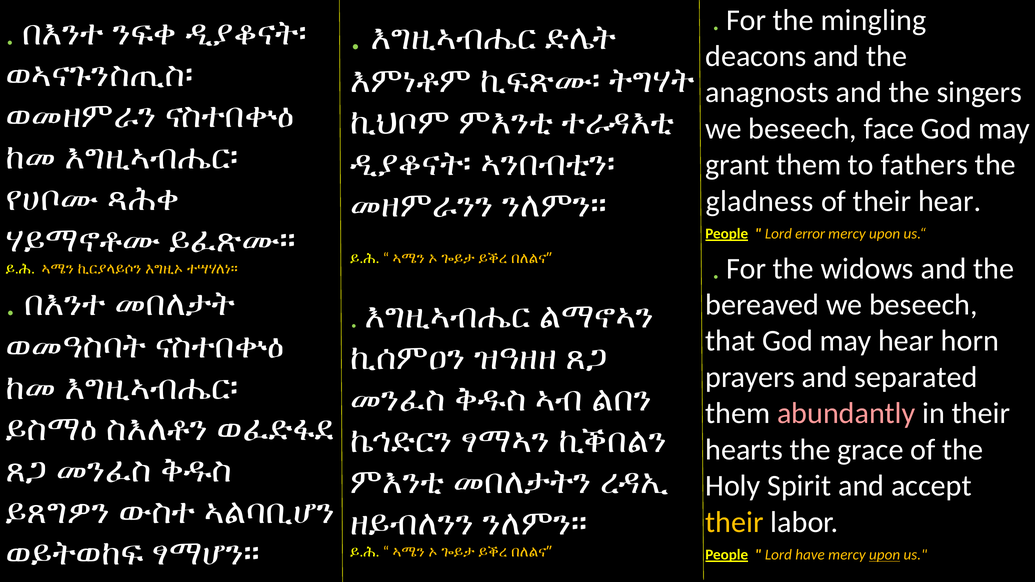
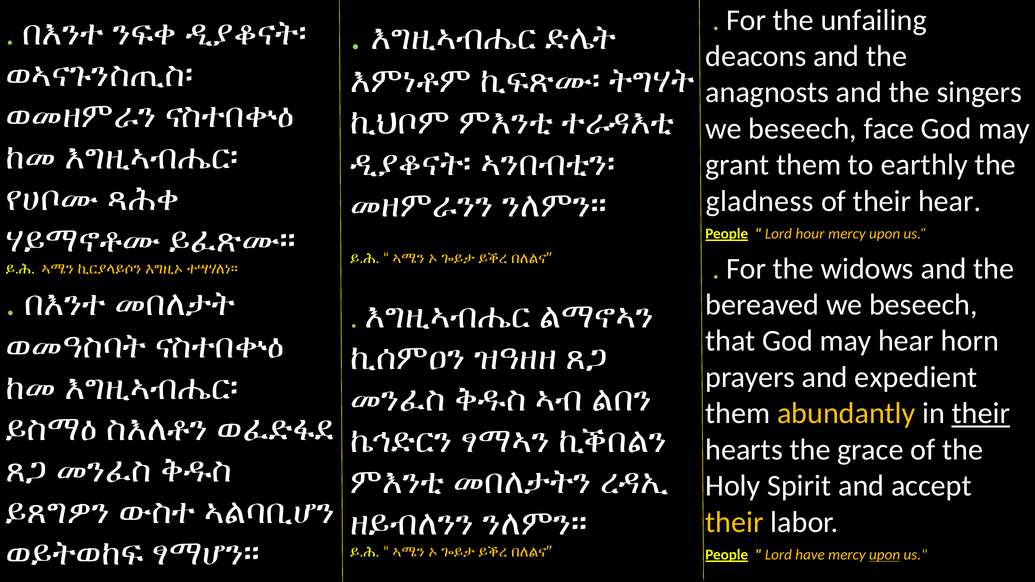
mingling: mingling -> unfailing (874, 20)
fathers: fathers -> earthly (924, 165)
error: error -> hour (810, 234)
separated: separated -> expedient (916, 377)
abundantly colour: pink -> yellow (846, 414)
their underline: none -> present (981, 414)
